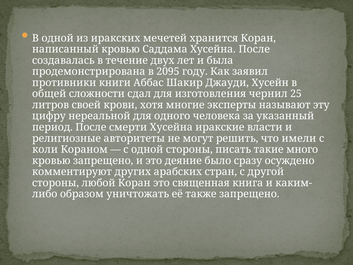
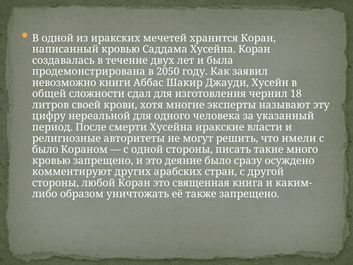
Хусейна После: После -> Коран (254, 49)
2095: 2095 -> 2050 (168, 72)
противники: противники -> невозможно (64, 83)
25: 25 -> 18 (296, 94)
коли: коли -> было (45, 149)
